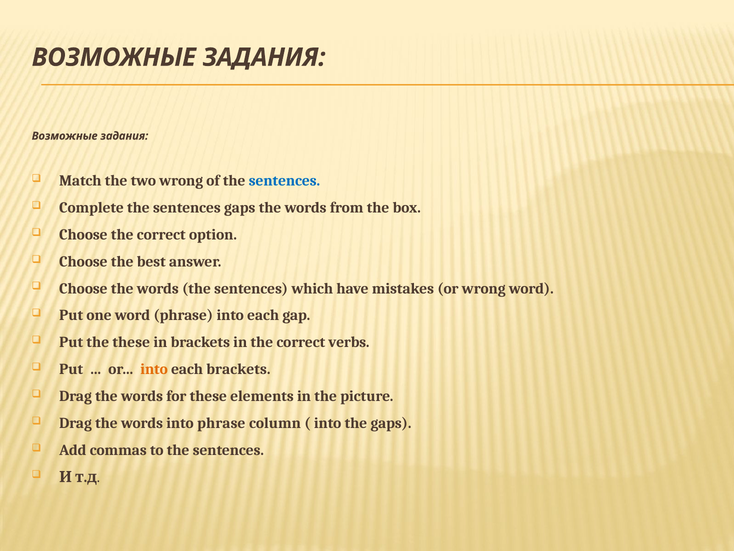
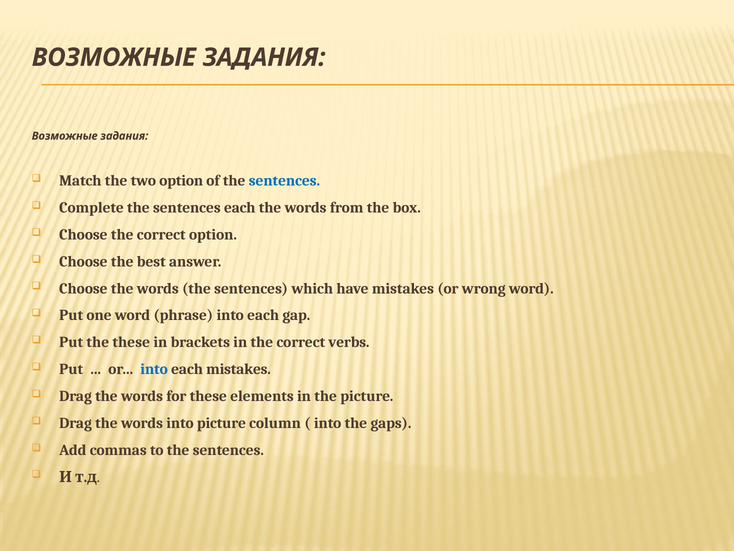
two wrong: wrong -> option (181, 181)
sentences gaps: gaps -> each (240, 208)
into colour: orange -> blue (154, 369)
each brackets: brackets -> mistakes (239, 369)
into phrase: phrase -> picture (221, 423)
